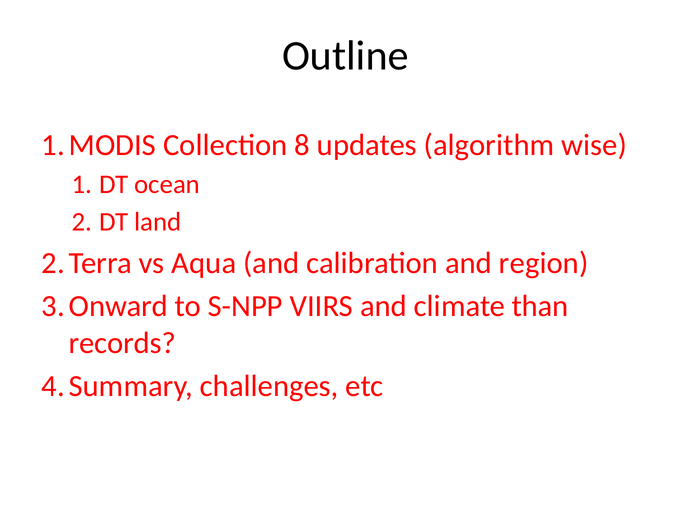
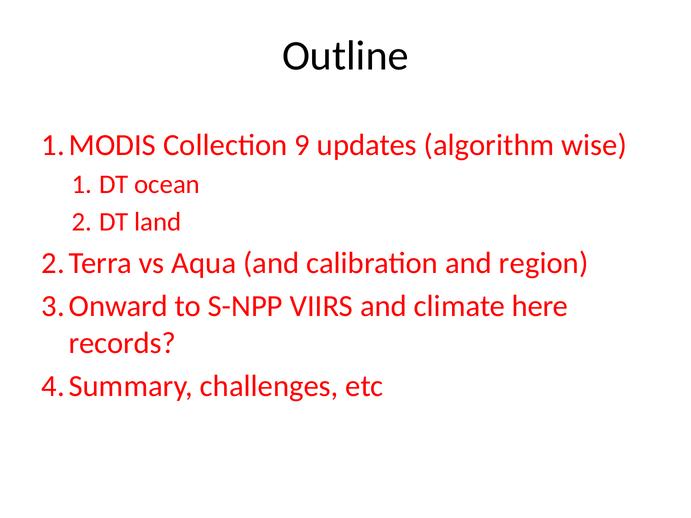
8: 8 -> 9 (302, 145)
than: than -> here (540, 306)
